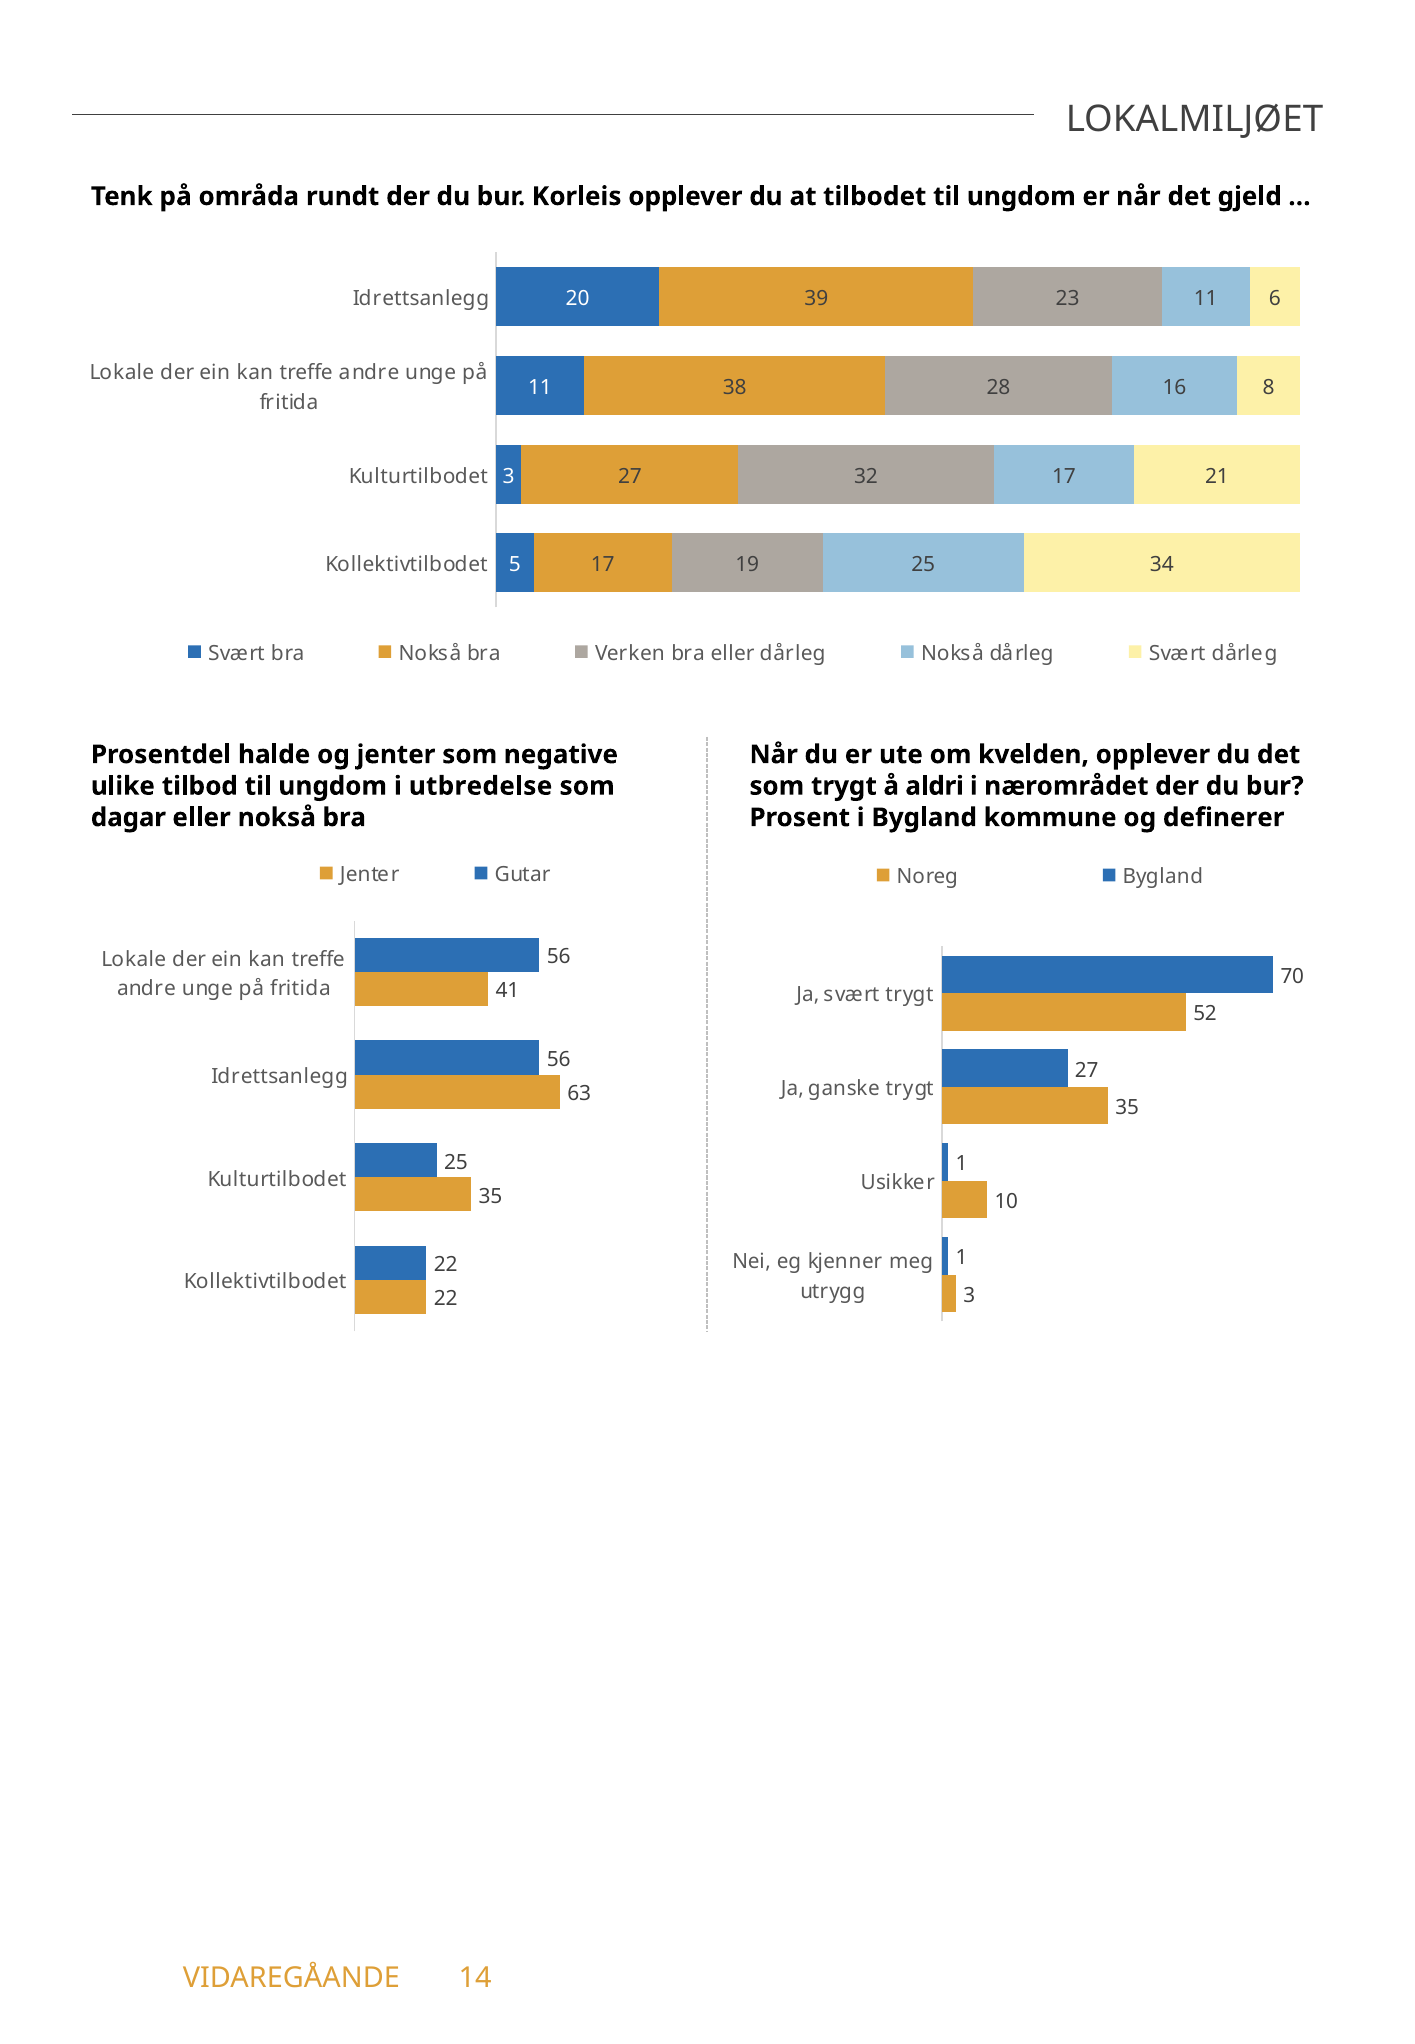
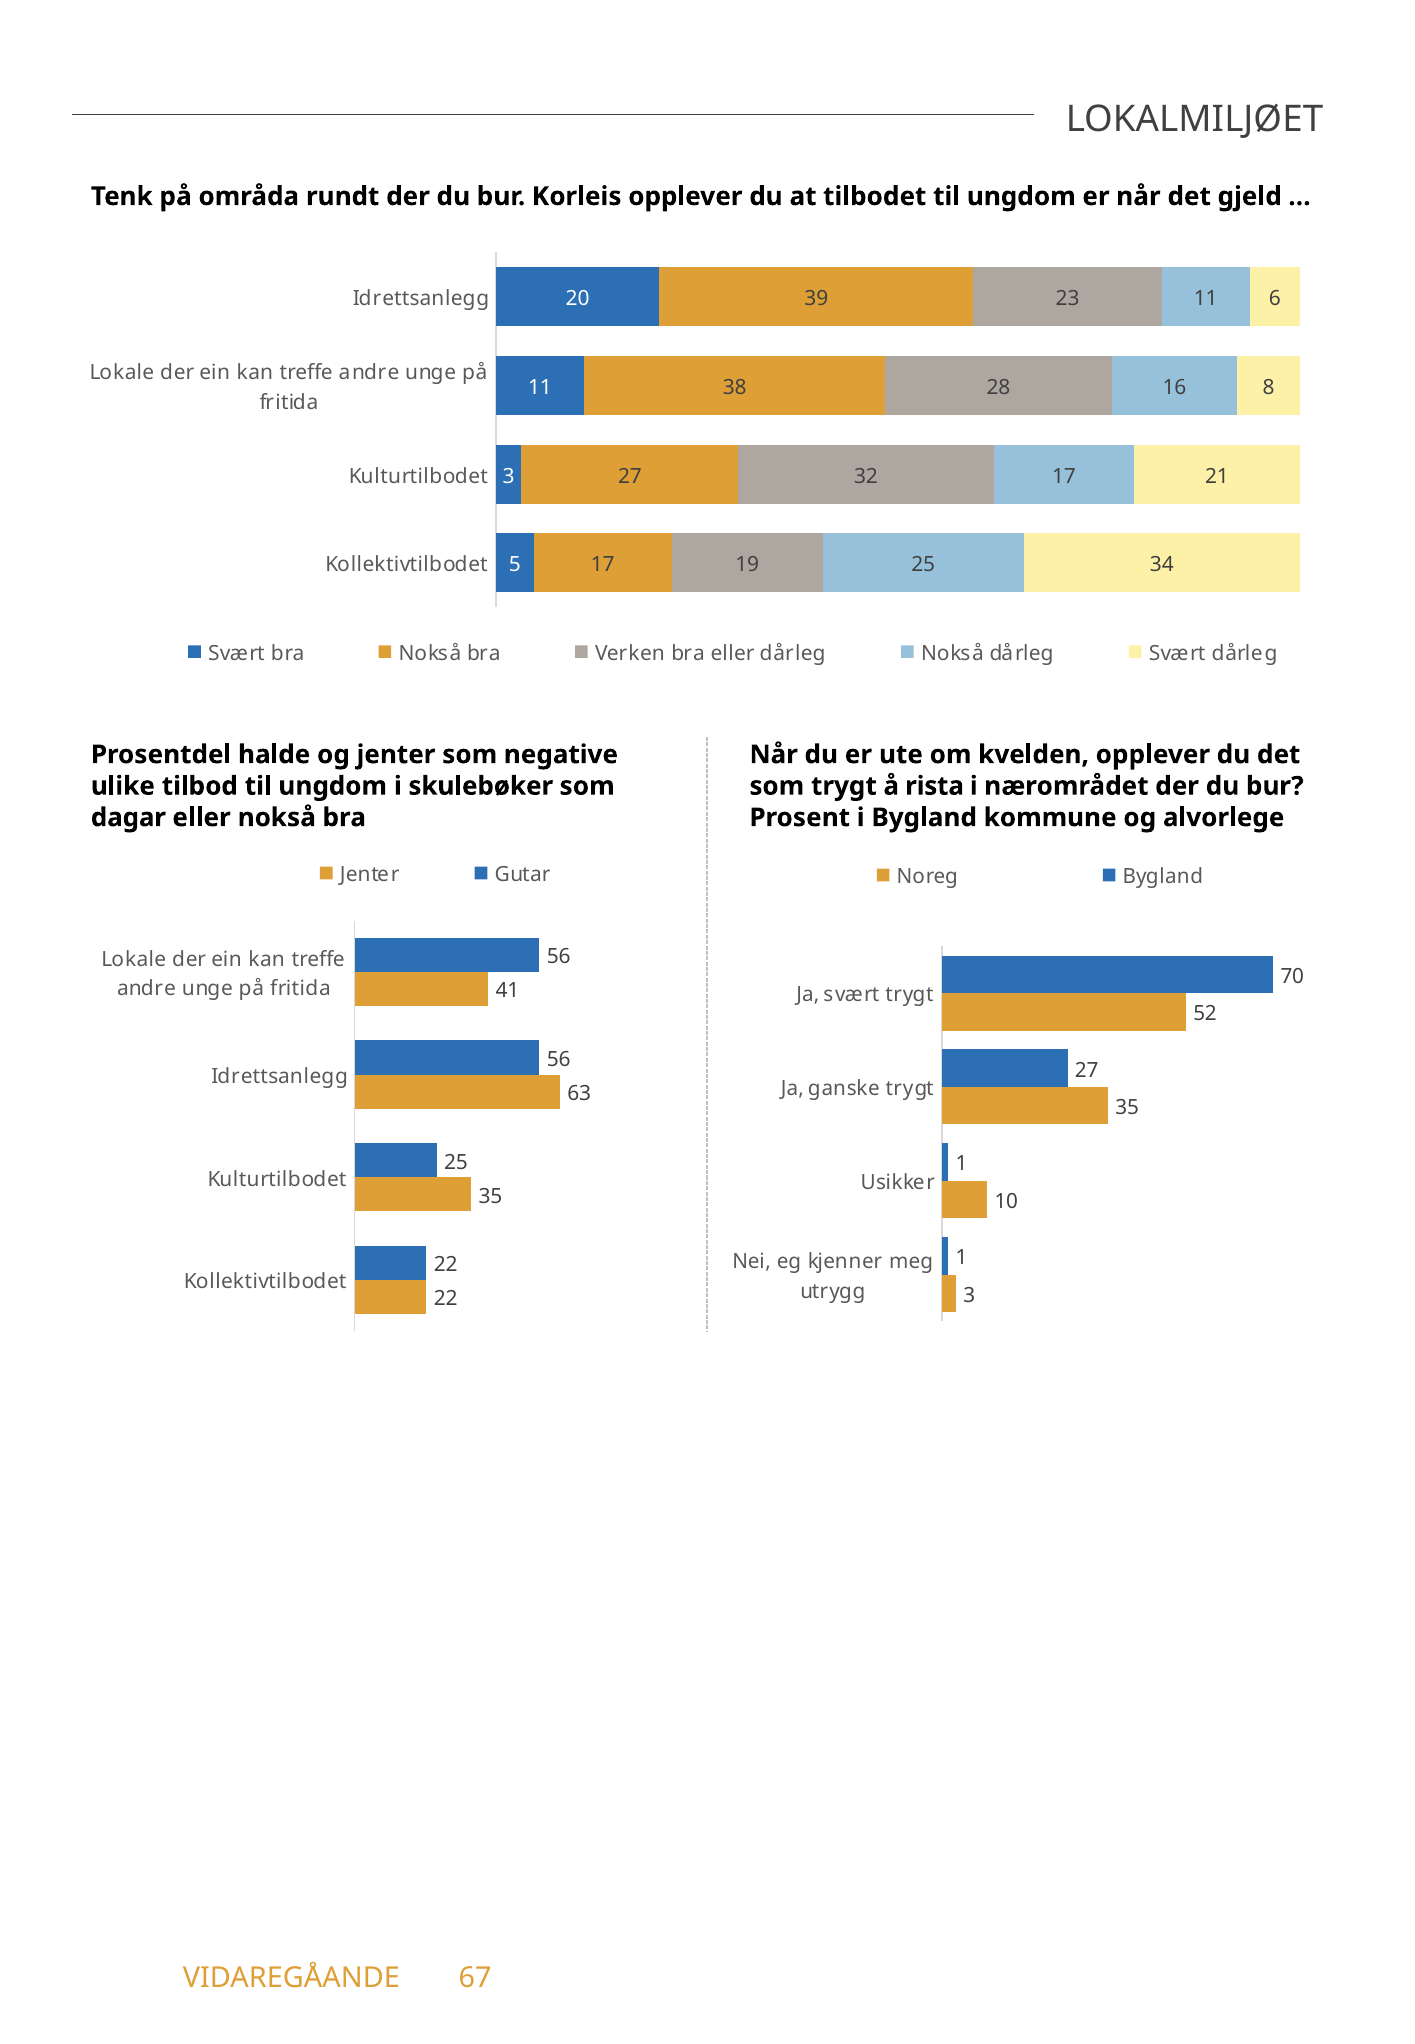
utbredelse: utbredelse -> skulebøker (481, 786)
aldri: aldri -> rista (935, 786)
definerer: definerer -> alvorlege (1224, 818)
14: 14 -> 67 (475, 1978)
